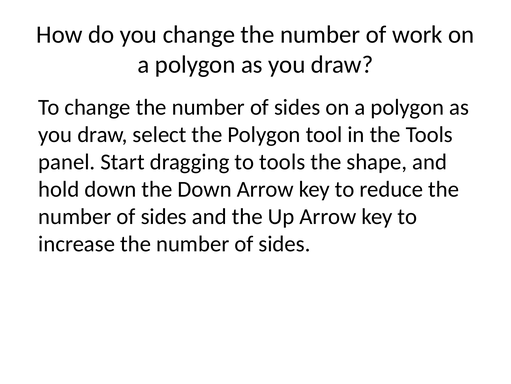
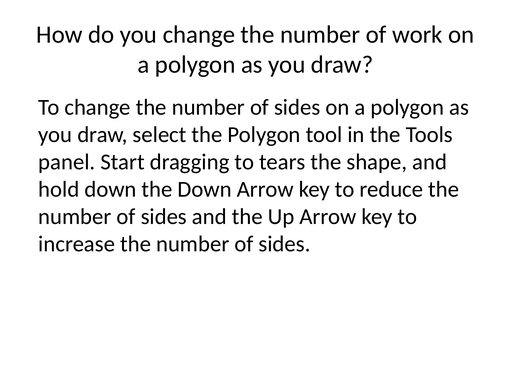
to tools: tools -> tears (282, 162)
